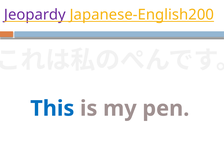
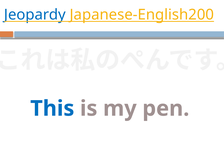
Jeopardy colour: purple -> blue (35, 15)
